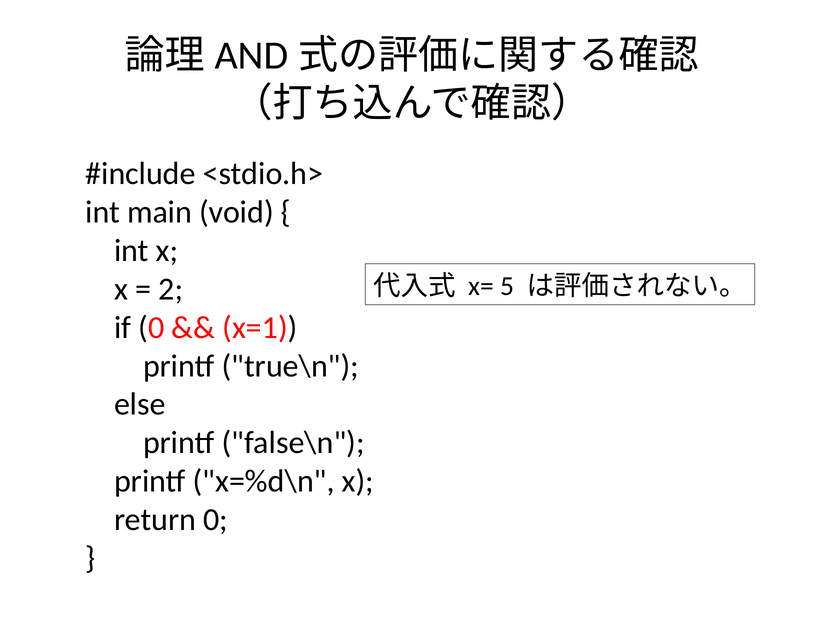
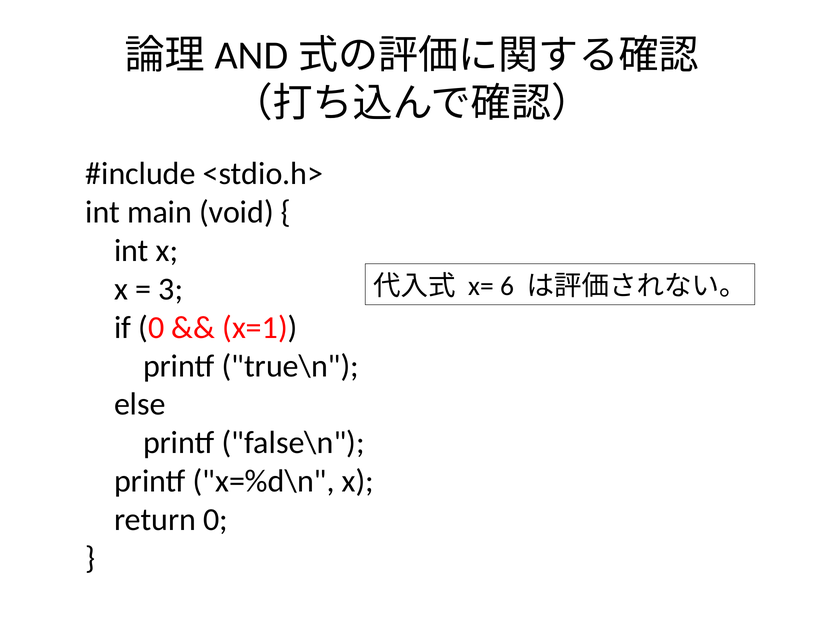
5: 5 -> 6 (507, 286)
2: 2 -> 3 (171, 289)
